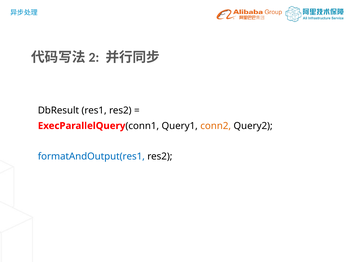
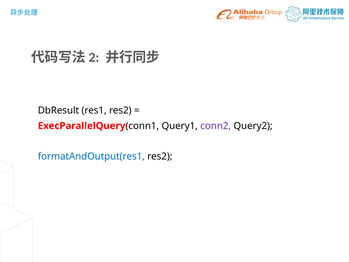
conn2 colour: orange -> purple (216, 126)
